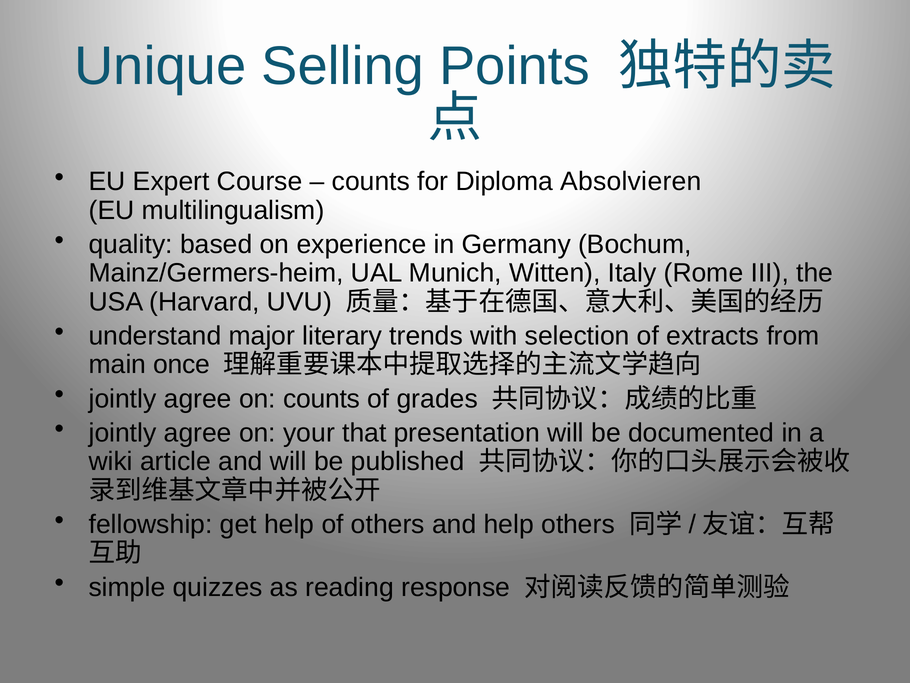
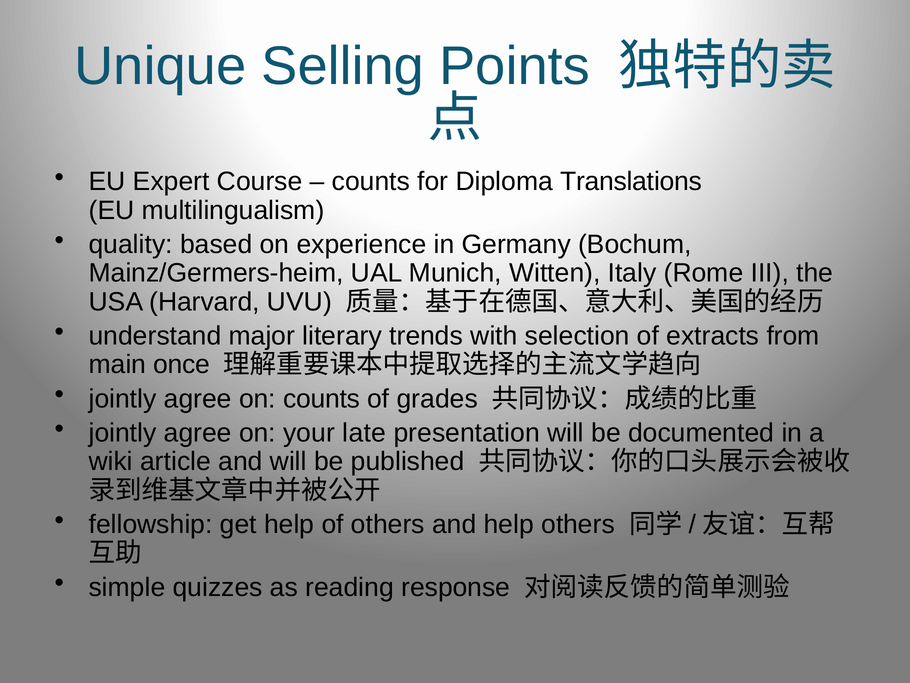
Absolvieren: Absolvieren -> Translations (631, 182)
that: that -> late (364, 433)
